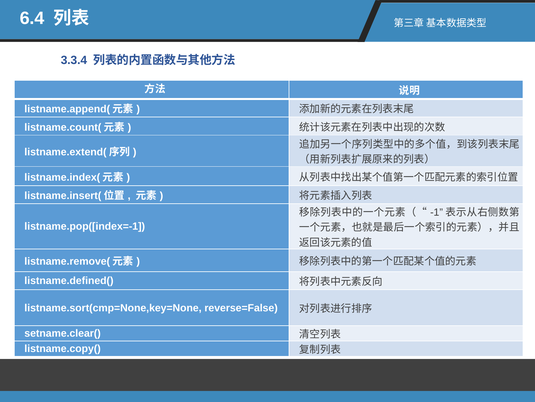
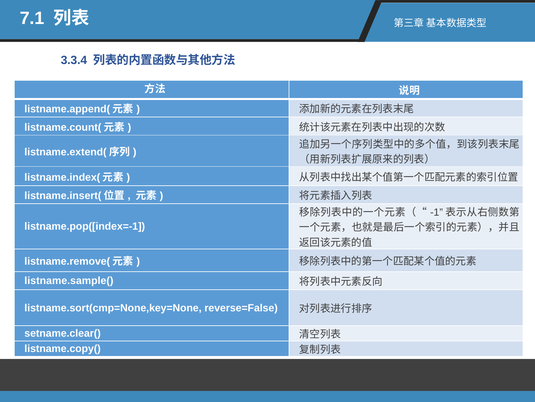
6.4: 6.4 -> 7.1 (32, 18)
listname.defined(: listname.defined( -> listname.sample( (69, 280)
